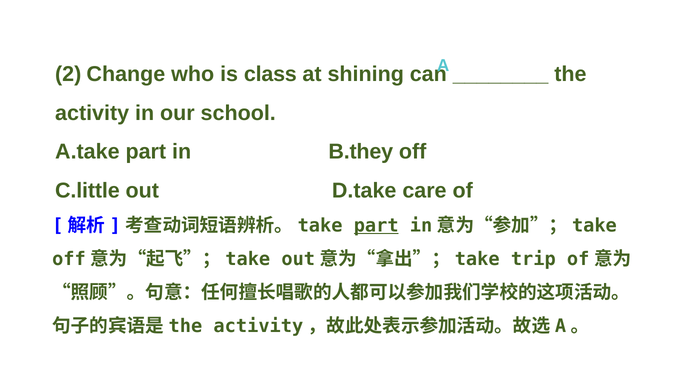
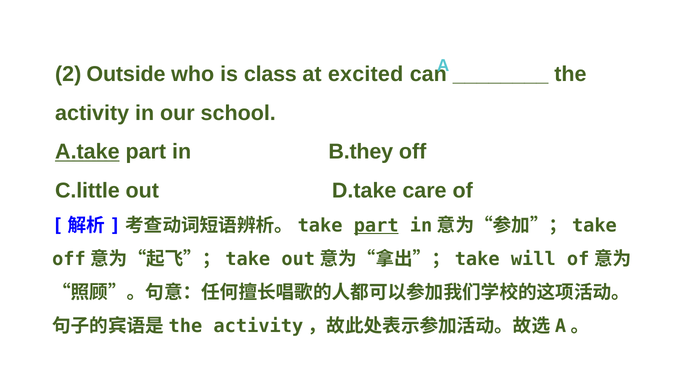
Change: Change -> Outside (126, 74)
shining: shining -> excited (366, 74)
A.take underline: none -> present (87, 152)
trip: trip -> will (533, 259)
